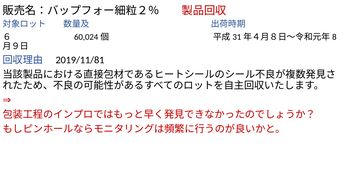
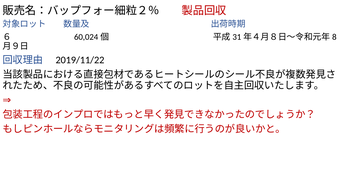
2019/11/81: 2019/11/81 -> 2019/11/22 (80, 60)
